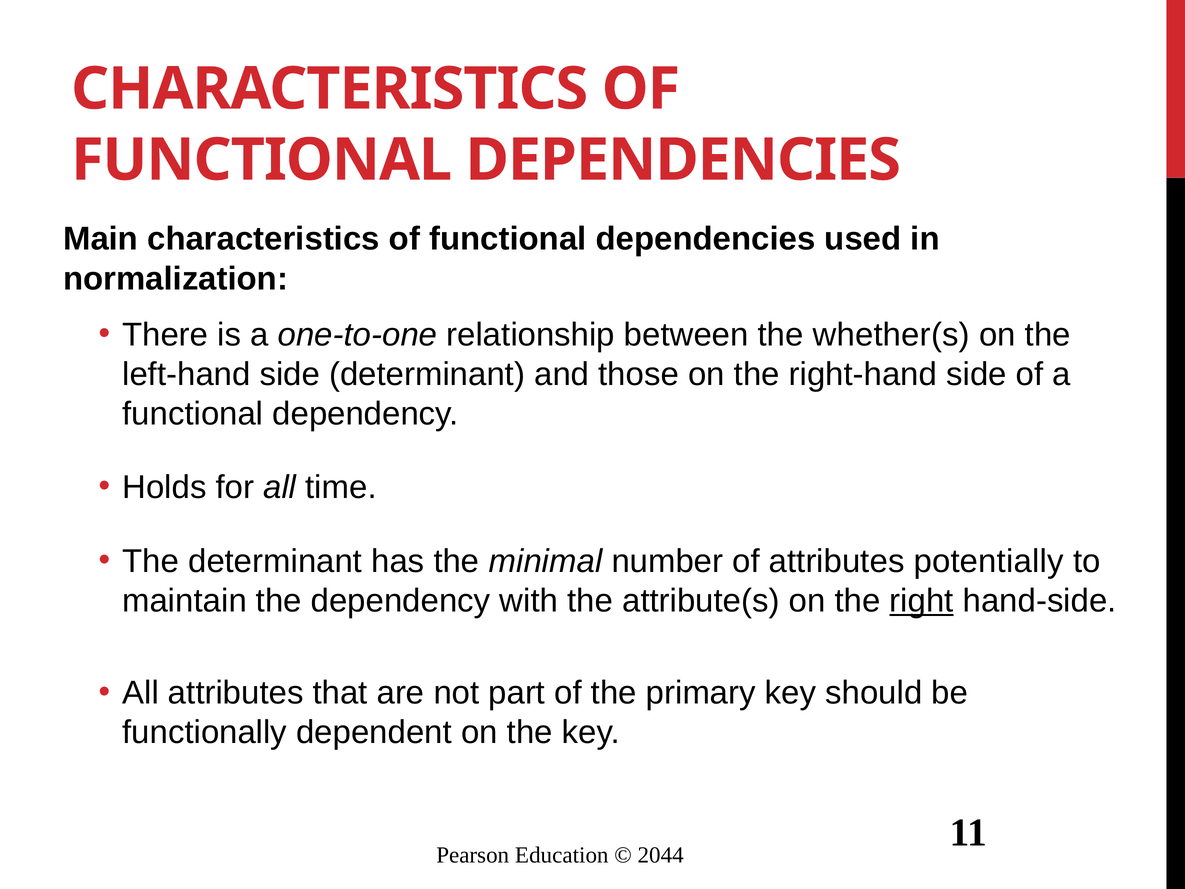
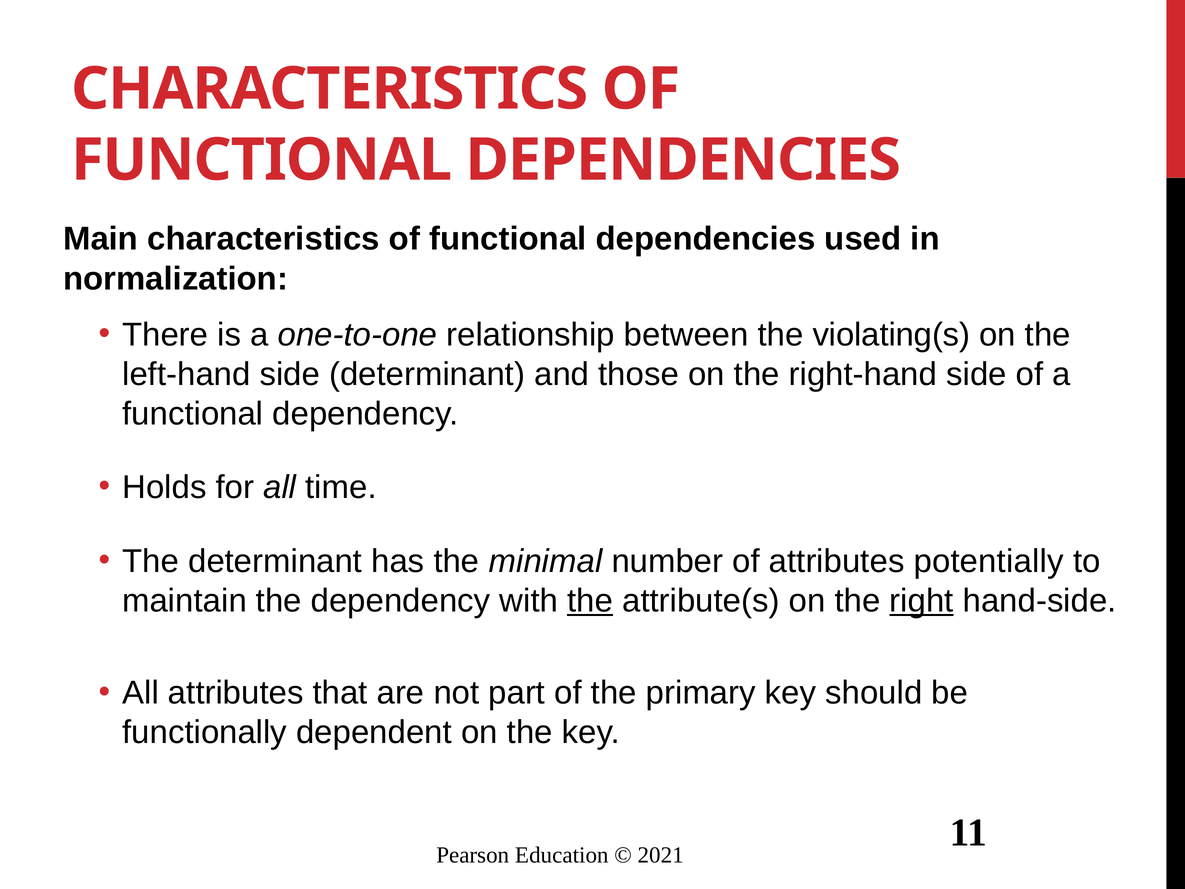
whether(s: whether(s -> violating(s (891, 335)
the underline: none -> present (590, 601)
2044: 2044 -> 2021 (661, 855)
